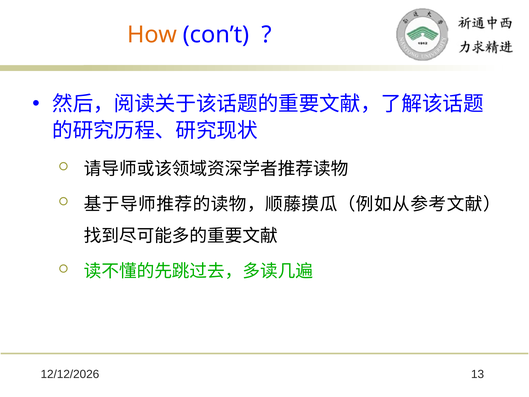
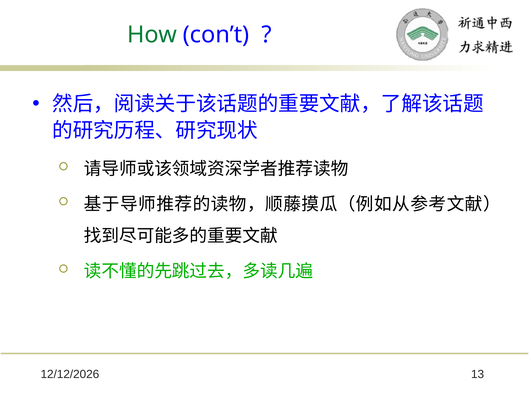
How colour: orange -> green (152, 35)
